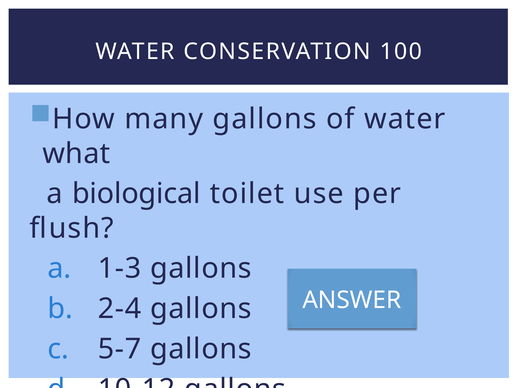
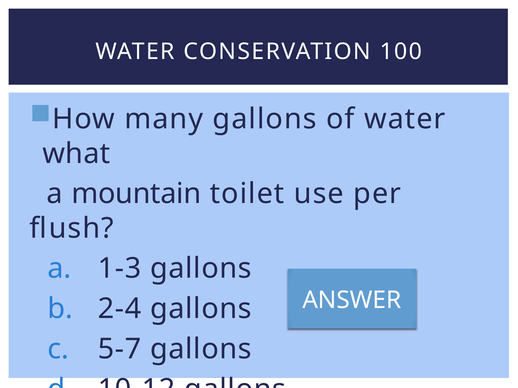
biological: biological -> mountain (136, 194)
